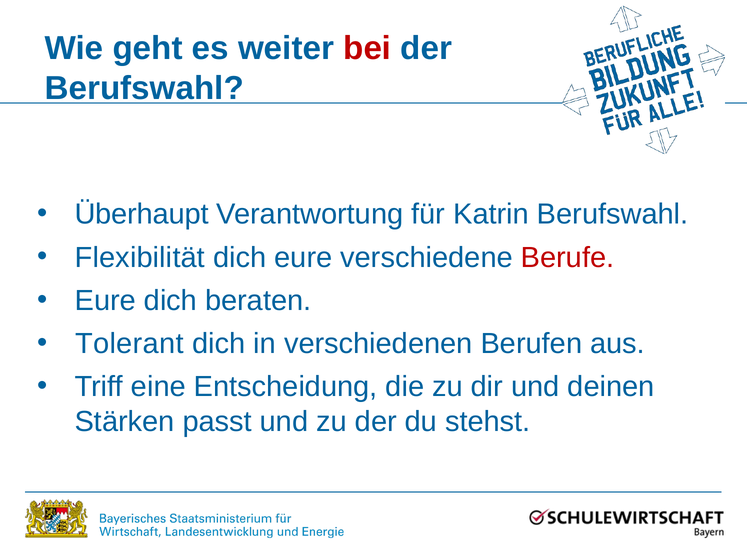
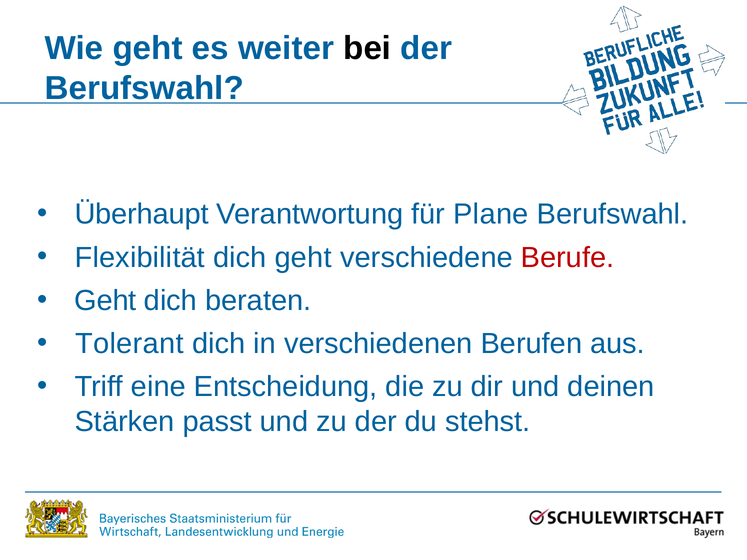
bei colour: red -> black (367, 49)
Katrin: Katrin -> Plane (491, 214)
dich eure: eure -> geht (303, 258)
Eure: Eure -> Geht (105, 301)
